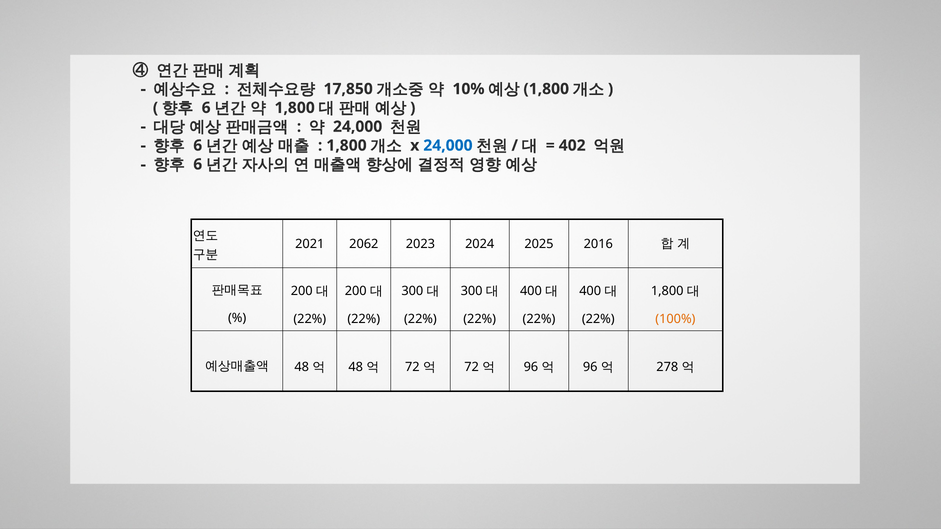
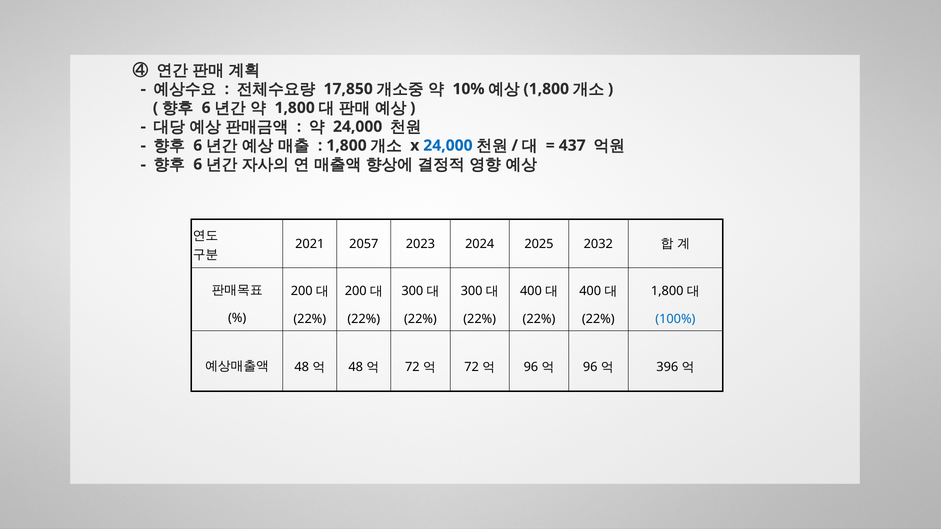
402: 402 -> 437 (572, 146)
2062: 2062 -> 2057 (364, 244)
2016: 2016 -> 2032 (598, 244)
100% colour: orange -> blue (675, 319)
278: 278 -> 396 (667, 367)
